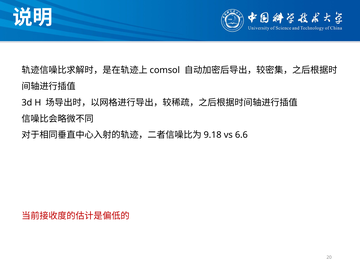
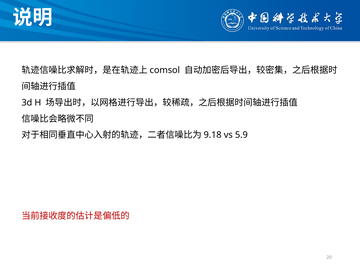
6.6: 6.6 -> 5.9 (241, 135)
